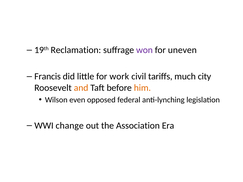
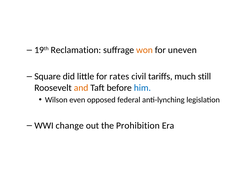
won colour: purple -> orange (144, 50)
Francis: Francis -> Square (48, 77)
work: work -> rates (119, 77)
city: city -> still (204, 77)
him colour: orange -> blue (142, 88)
Association: Association -> Prohibition (138, 126)
